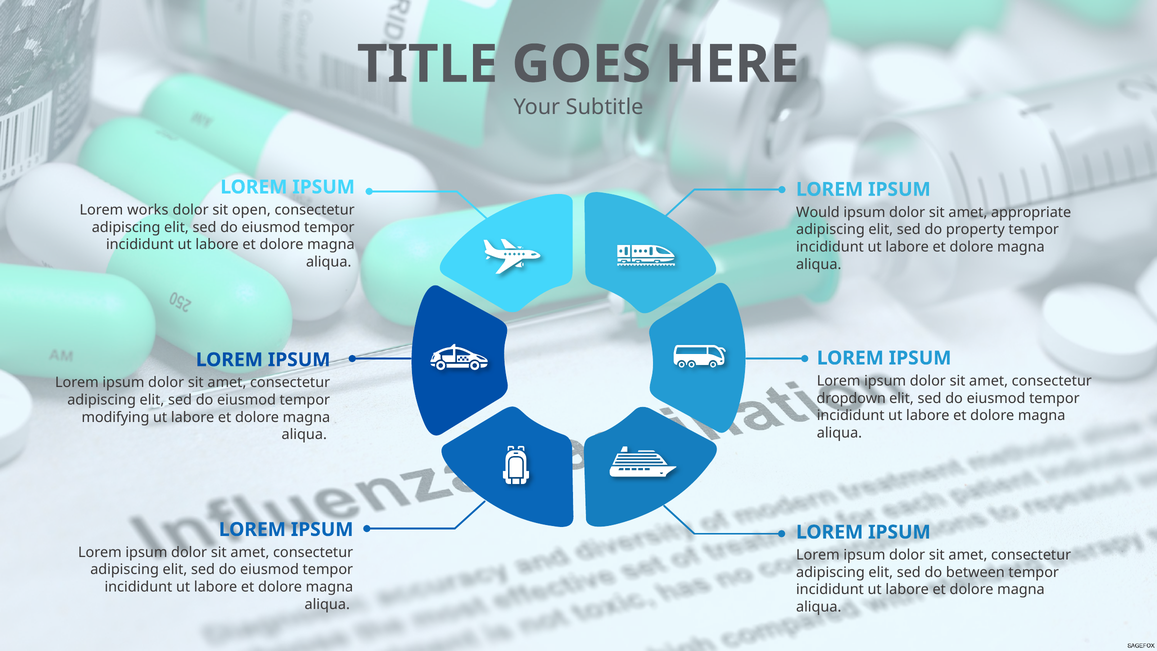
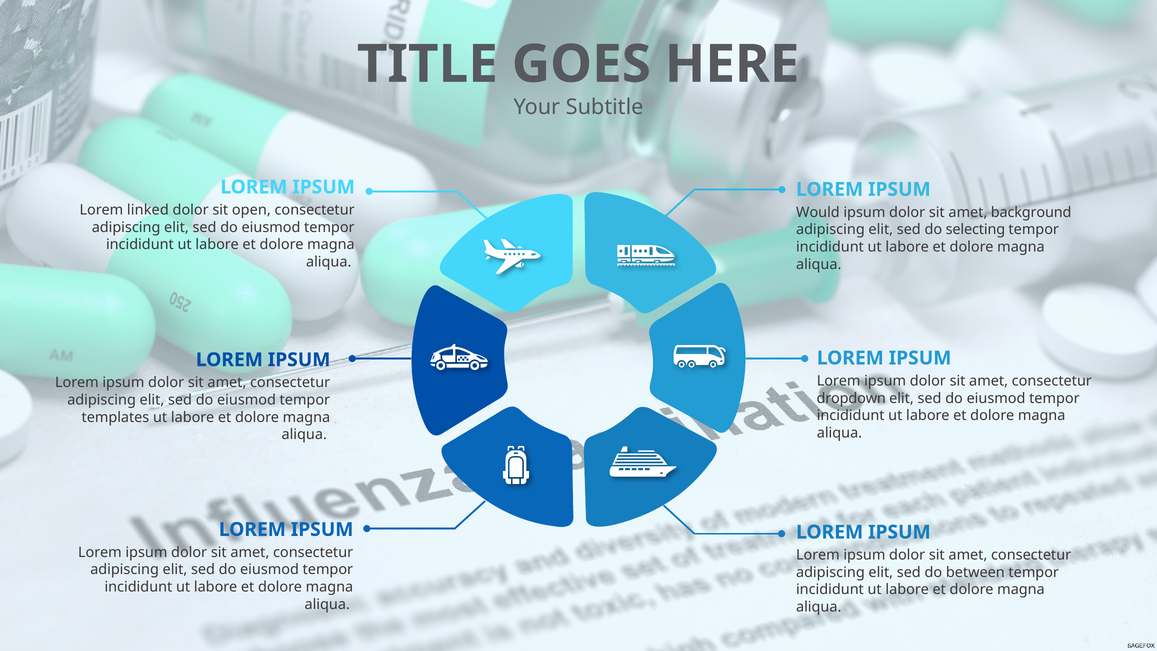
works: works -> linked (148, 210)
appropriate: appropriate -> background (1031, 212)
property: property -> selecting (975, 230)
modifying: modifying -> templates (115, 417)
